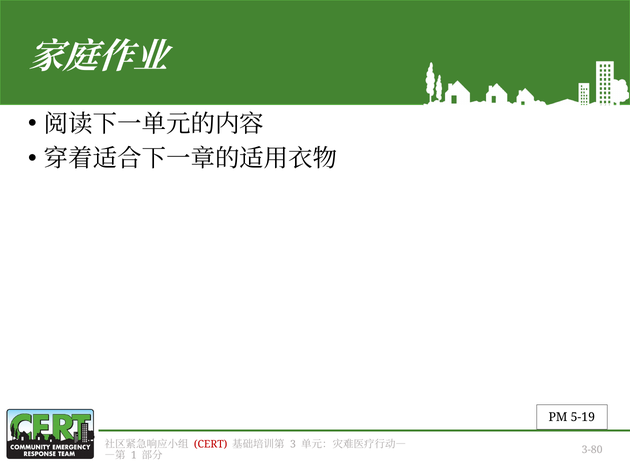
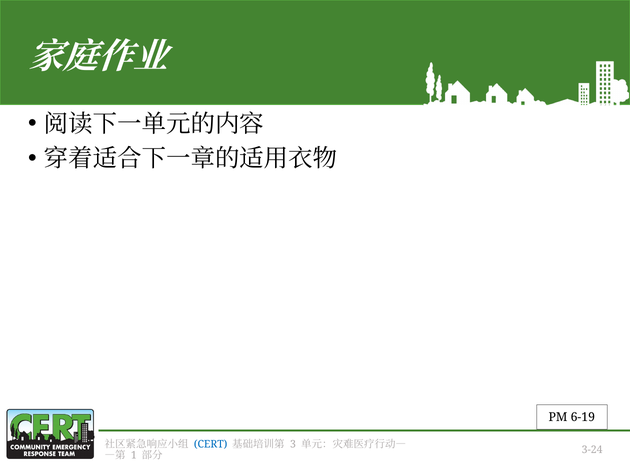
5-19: 5-19 -> 6-19 (583, 417)
CERT colour: red -> blue (211, 445)
3-80: 3-80 -> 3-24 (592, 450)
